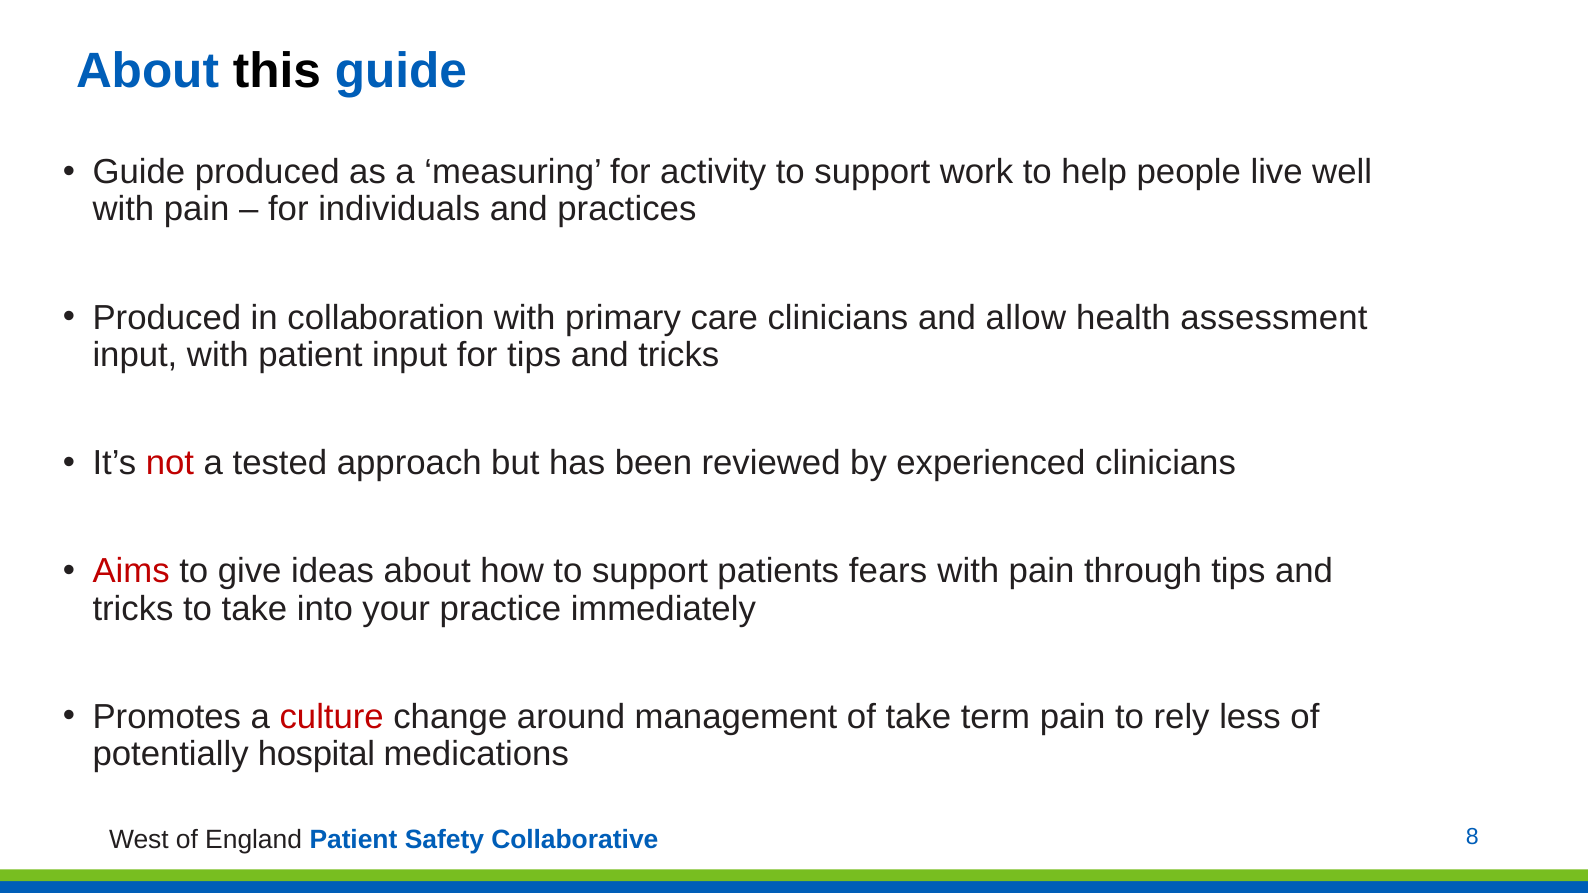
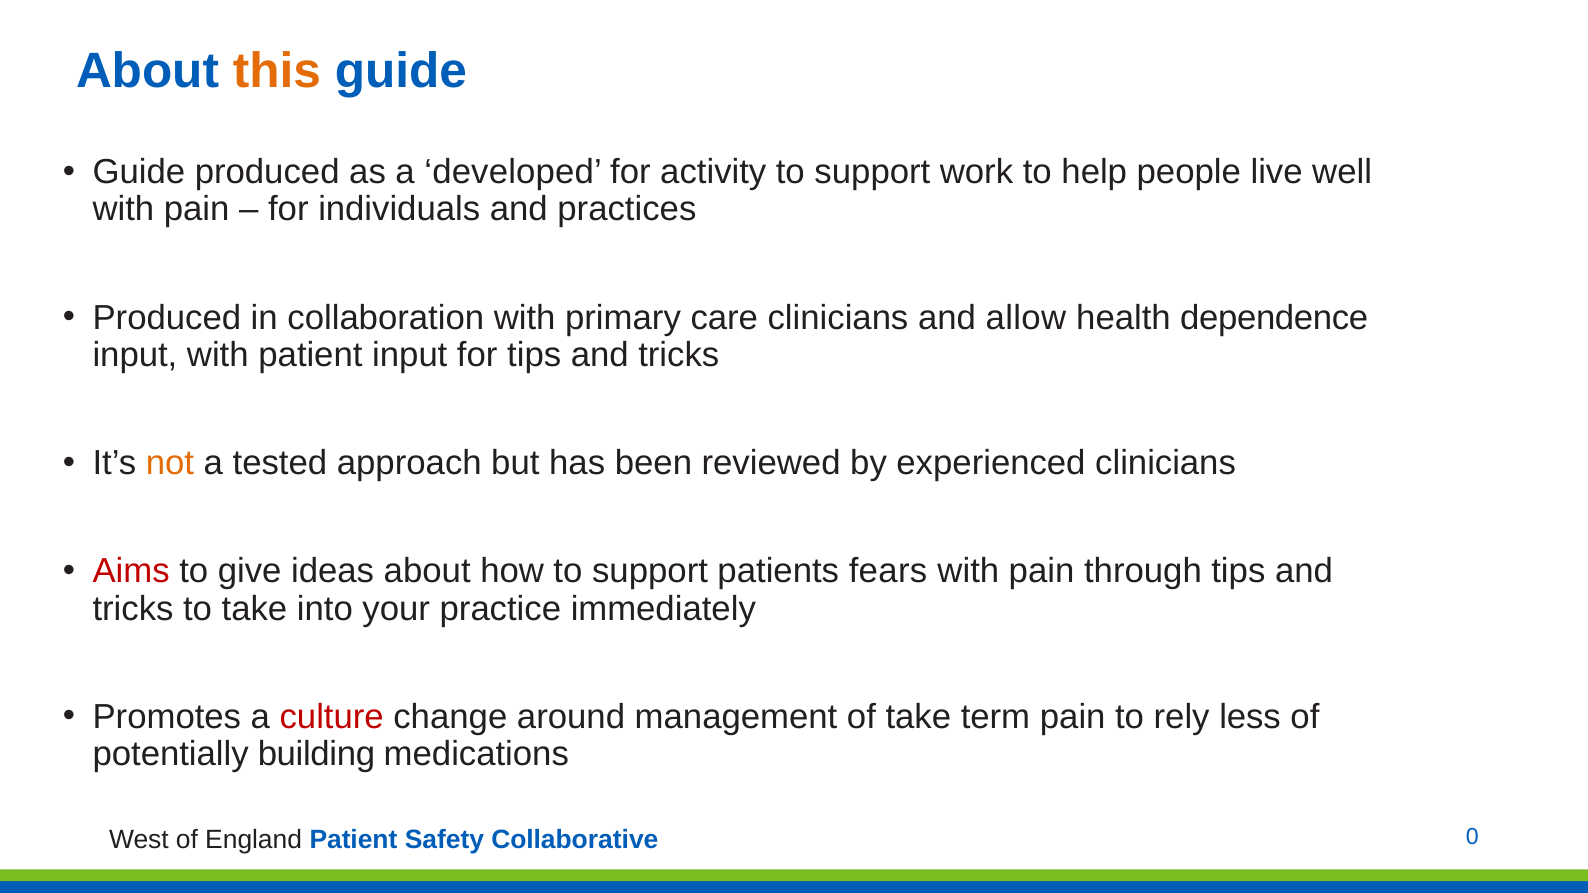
this colour: black -> orange (277, 71)
measuring: measuring -> developed (513, 172)
assessment: assessment -> dependence (1274, 318)
not colour: red -> orange (170, 463)
hospital: hospital -> building (316, 755)
8: 8 -> 0 (1472, 837)
